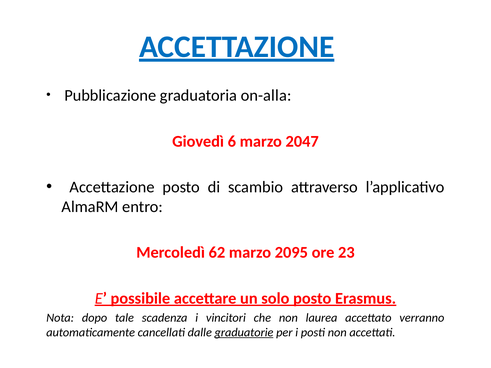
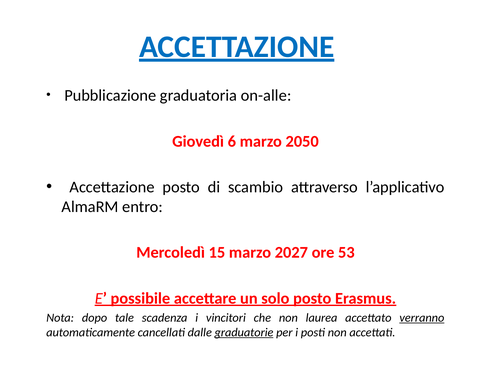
on-alla: on-alla -> on-alle (266, 96)
2047: 2047 -> 2050 (302, 141)
62: 62 -> 15 (217, 253)
2095: 2095 -> 2027 (291, 253)
23: 23 -> 53 (346, 253)
verranno underline: none -> present (422, 318)
